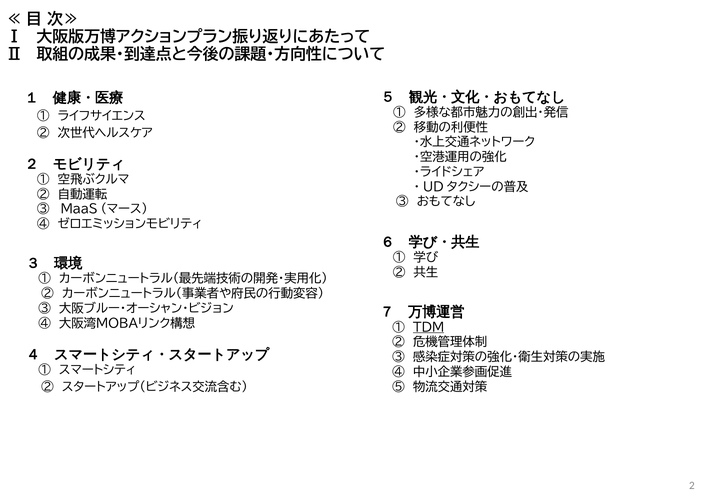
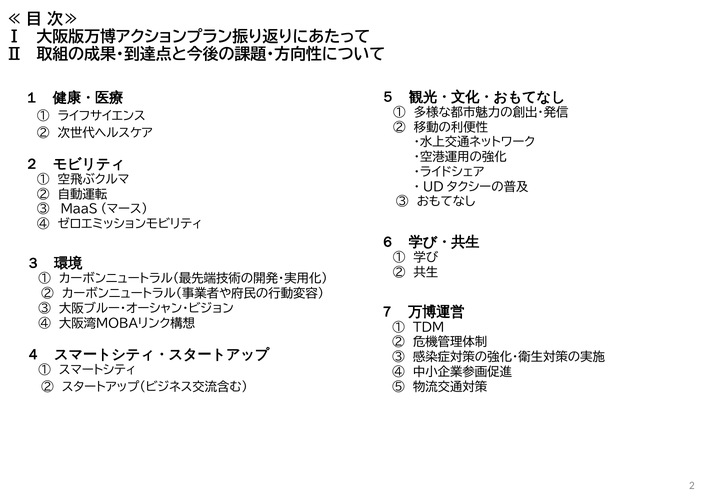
ＴＤＭ underline: present -> none (429, 327)
